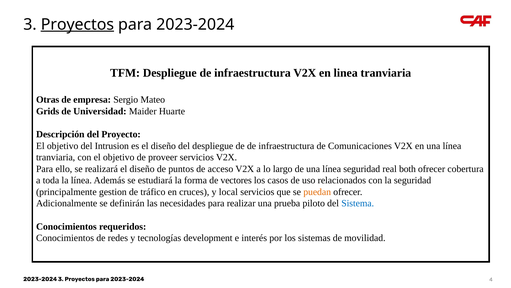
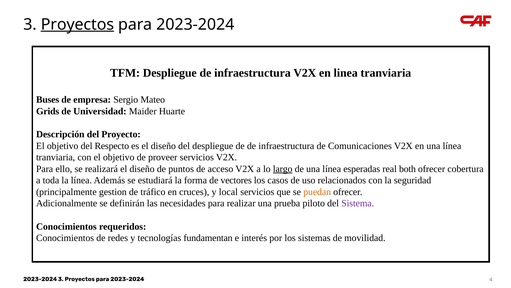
Otras: Otras -> Buses (48, 100)
Intrusion: Intrusion -> Respecto (112, 146)
largo underline: none -> present (283, 169)
línea seguridad: seguridad -> esperadas (362, 169)
Sistema colour: blue -> purple (358, 203)
development: development -> fundamentan (208, 238)
